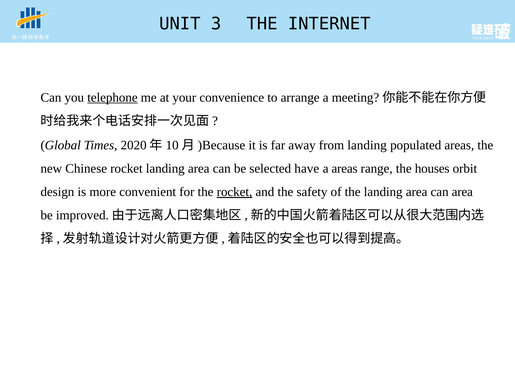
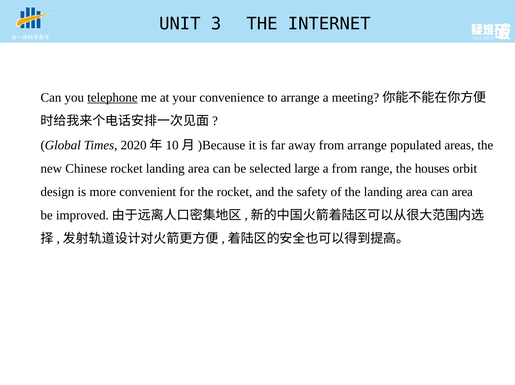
from landing: landing -> arrange (367, 145)
have: have -> large (307, 169)
a areas: areas -> from (344, 169)
rocket underline: present -> none (234, 192)
